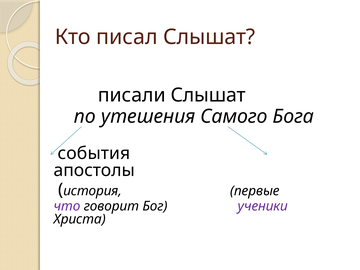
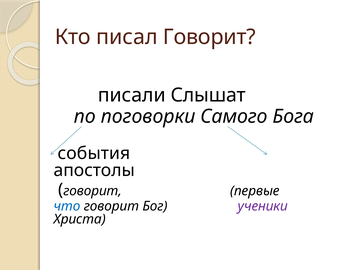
писал Слышат: Слышат -> Говорит (209, 37)
утешения: утешения -> поговорки (148, 116)
история: история -> говорит (93, 191)
что colour: purple -> blue (67, 206)
